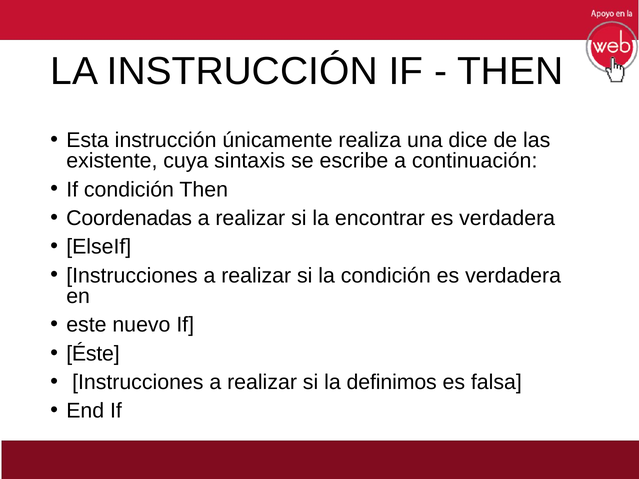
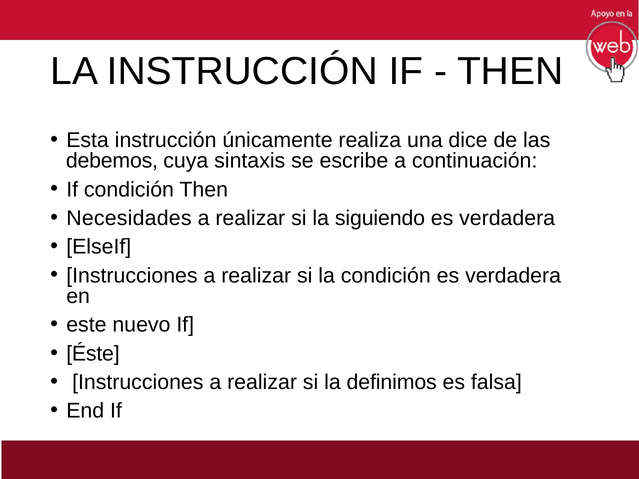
existente: existente -> debemos (112, 161)
Coordenadas: Coordenadas -> Necesidades (129, 218)
encontrar: encontrar -> siguiendo (380, 218)
